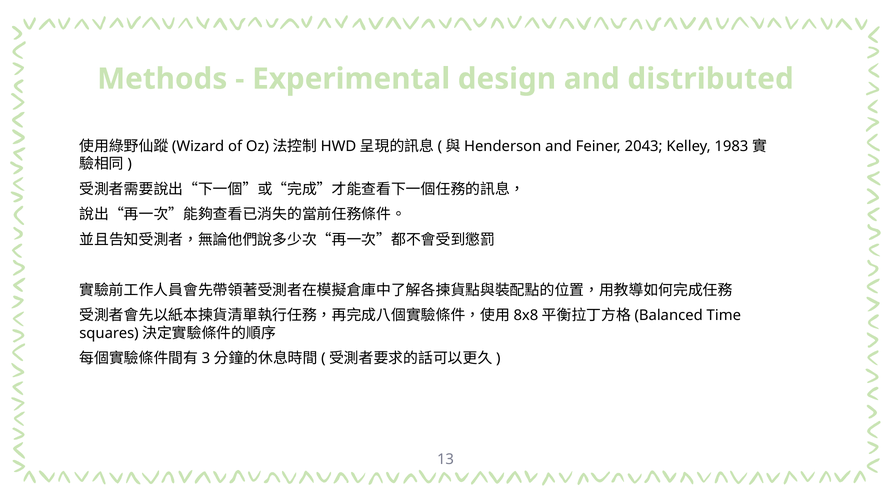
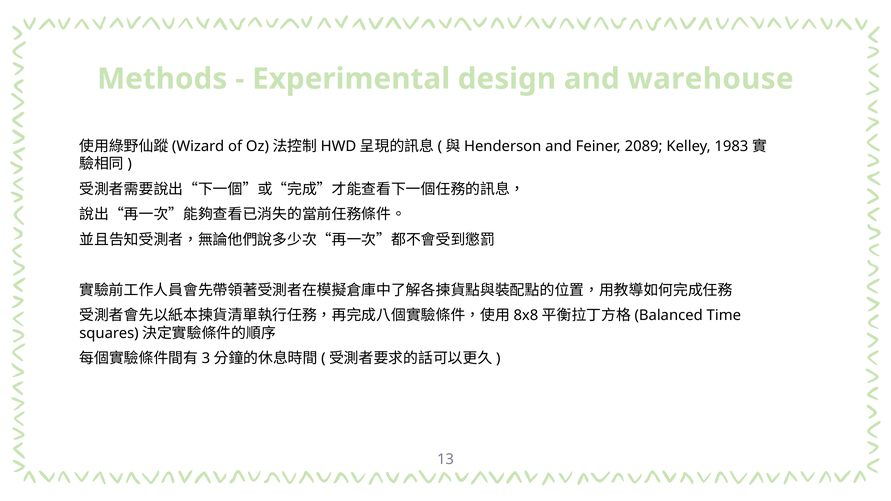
distributed: distributed -> warehouse (711, 79)
2043: 2043 -> 2089 (644, 146)
